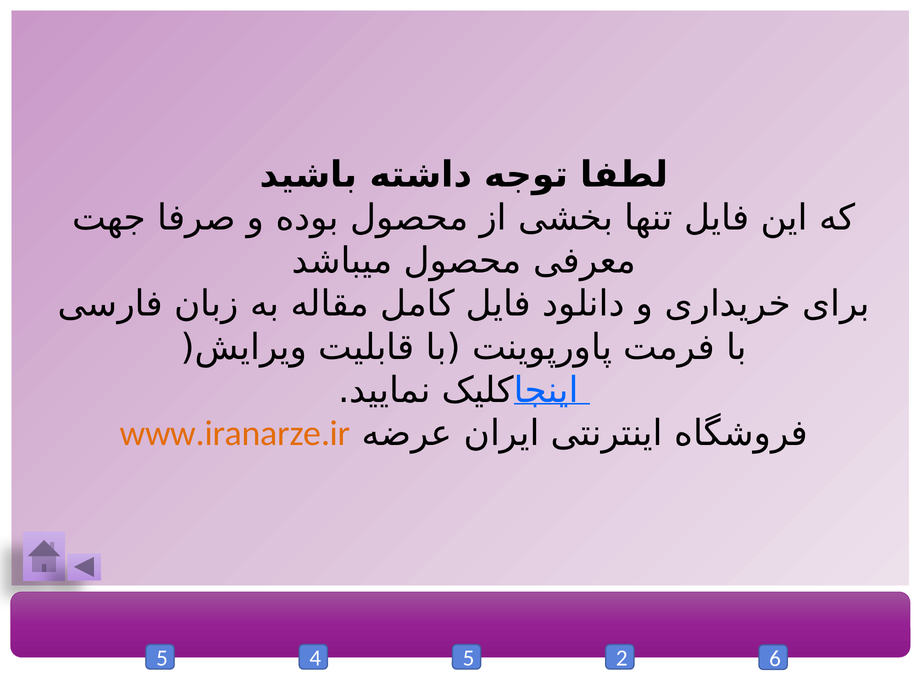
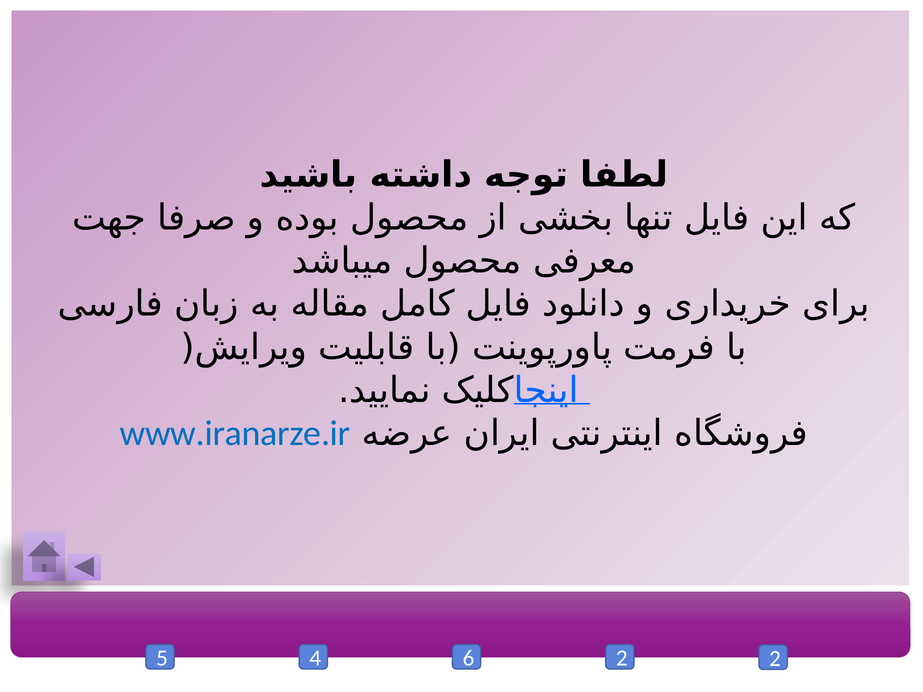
www.iranarze.ir colour: orange -> blue (235, 433)
4 5: 5 -> 6 (469, 659)
2 6: 6 -> 2 (775, 659)
